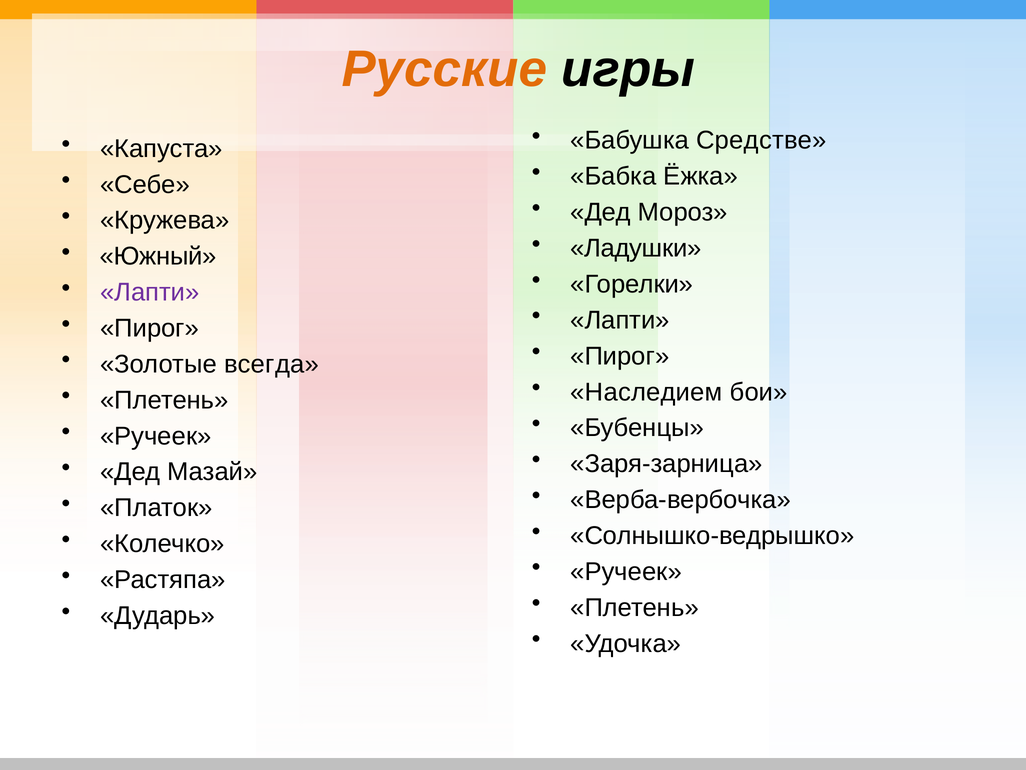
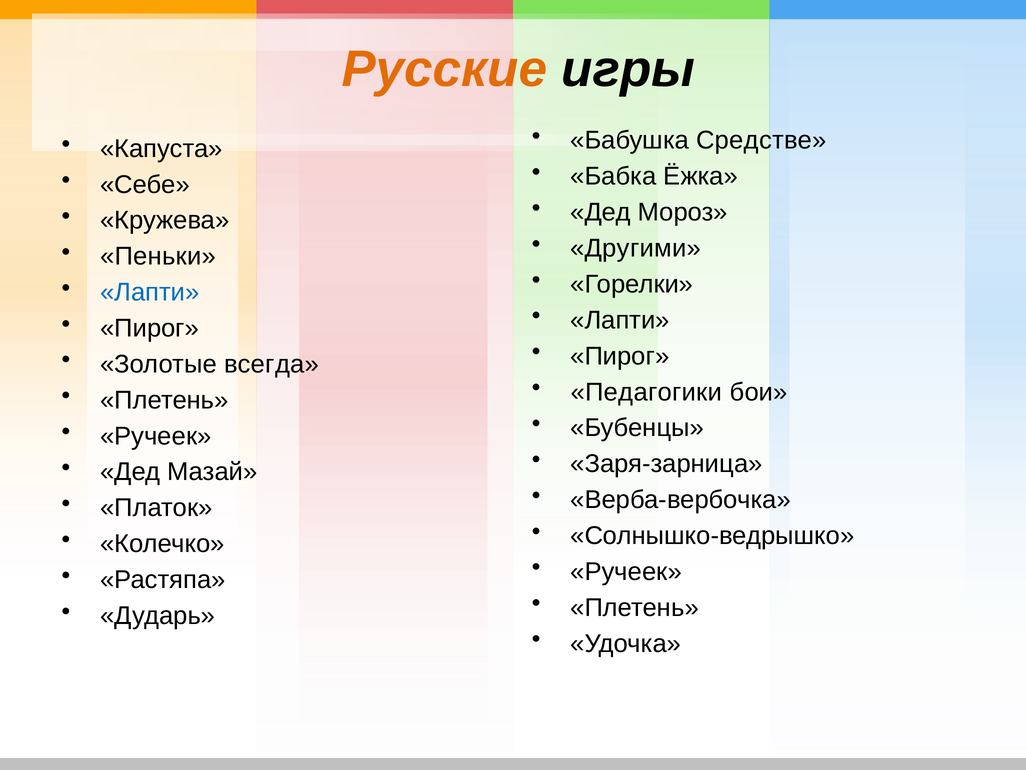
Ладушки: Ладушки -> Другими (636, 248)
Южный: Южный -> Пеньки (158, 256)
Лапти colour: purple -> blue (150, 292)
Наследием: Наследием -> Педагогики (646, 392)
